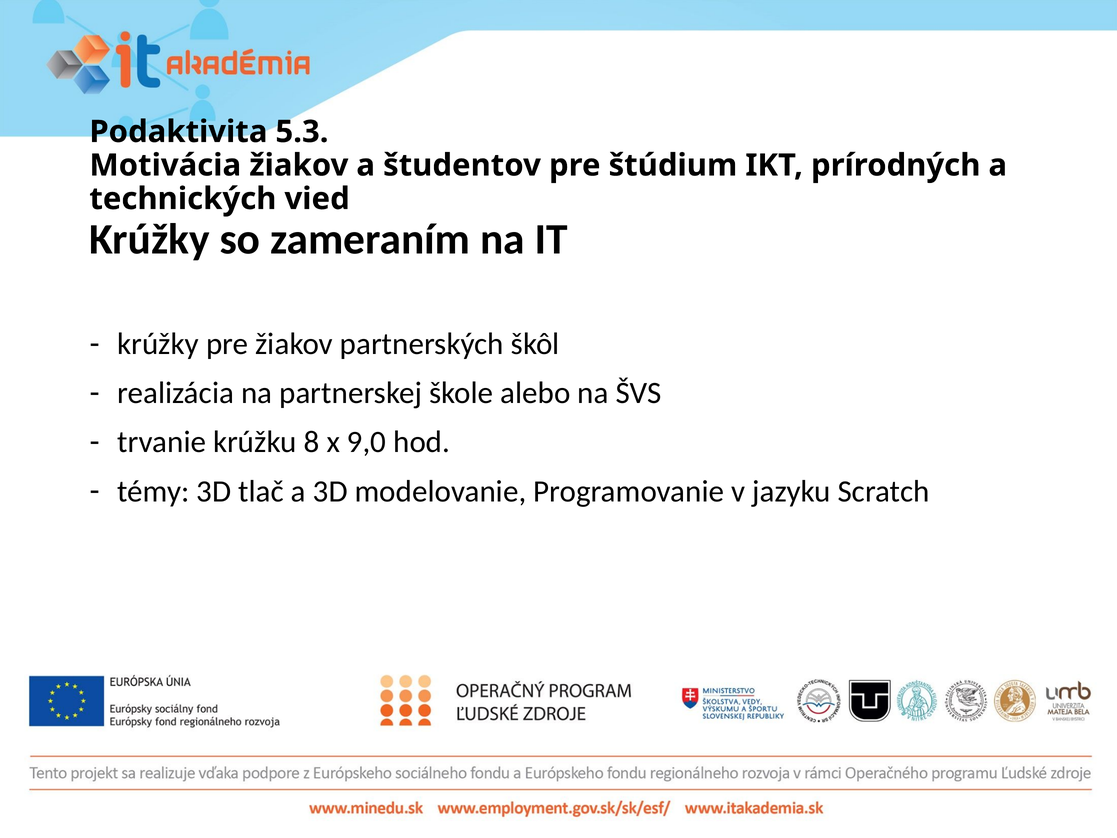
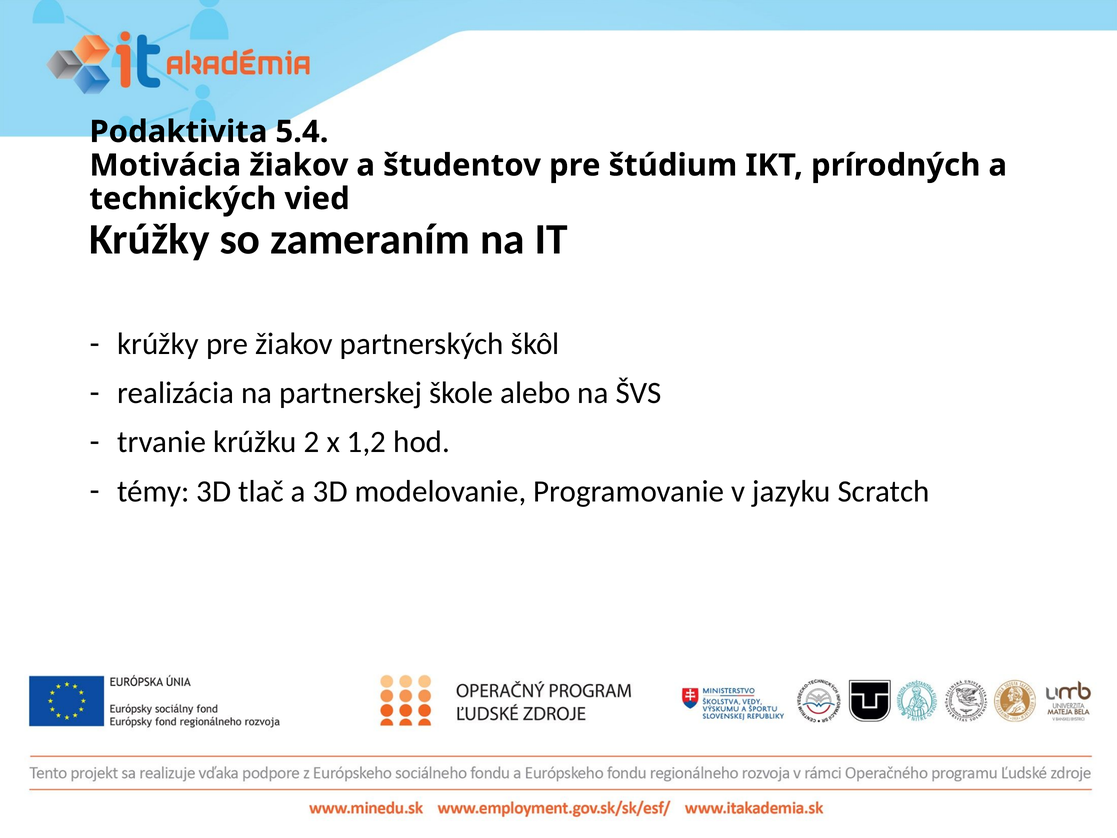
5.3: 5.3 -> 5.4 (302, 132)
8: 8 -> 2 (312, 442)
9,0: 9,0 -> 1,2 (367, 442)
